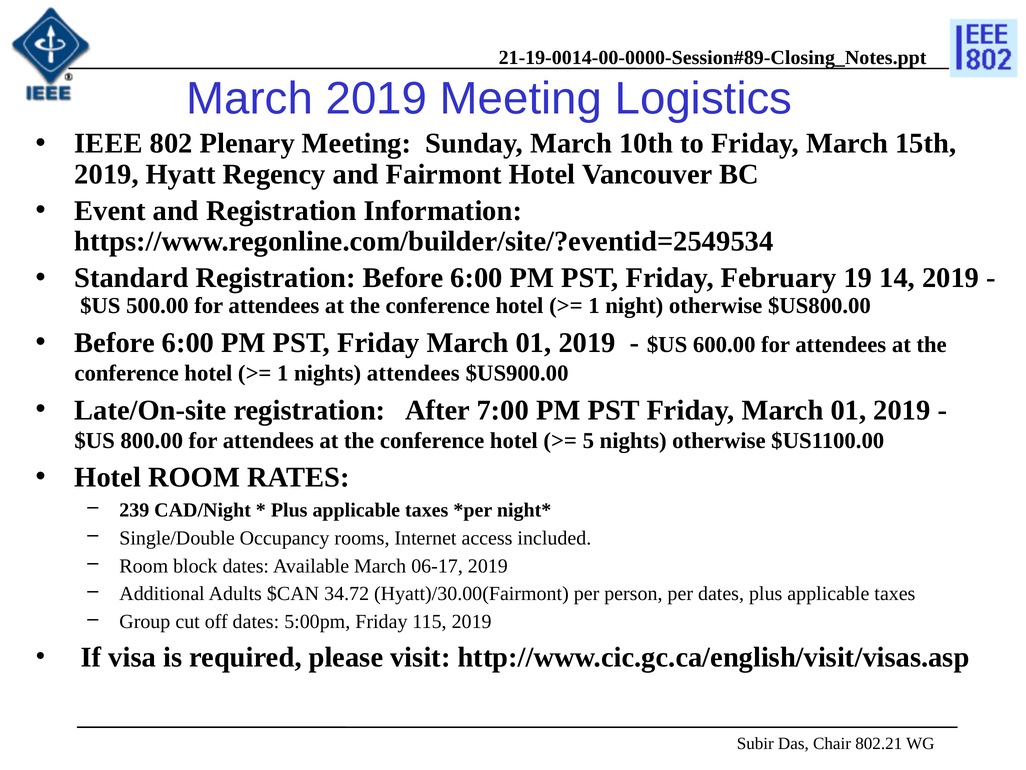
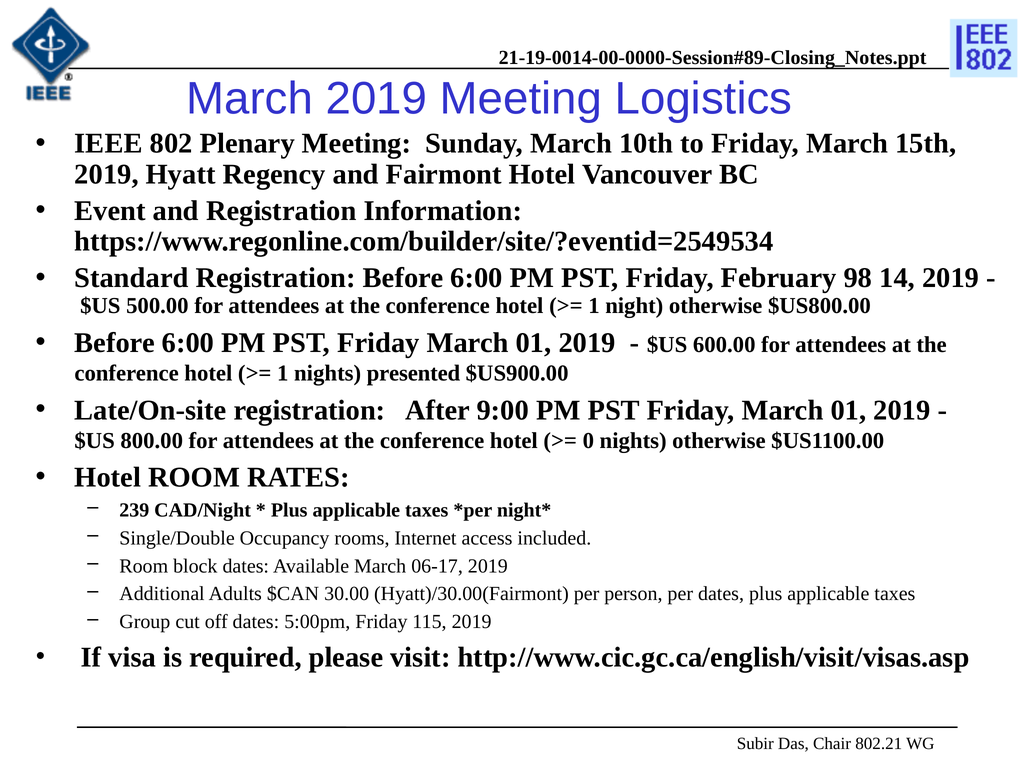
19: 19 -> 98 (858, 278)
nights attendees: attendees -> presented (413, 373)
7:00: 7:00 -> 9:00 (503, 410)
5: 5 -> 0 (588, 440)
34.72: 34.72 -> 30.00 (347, 594)
